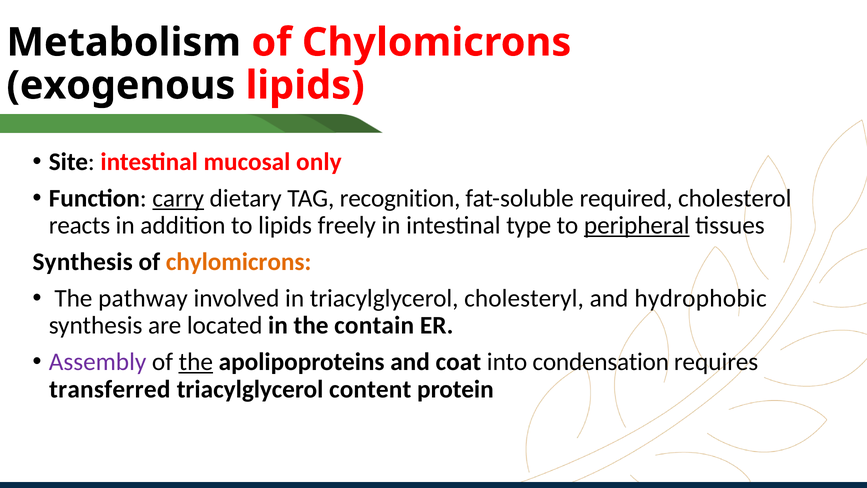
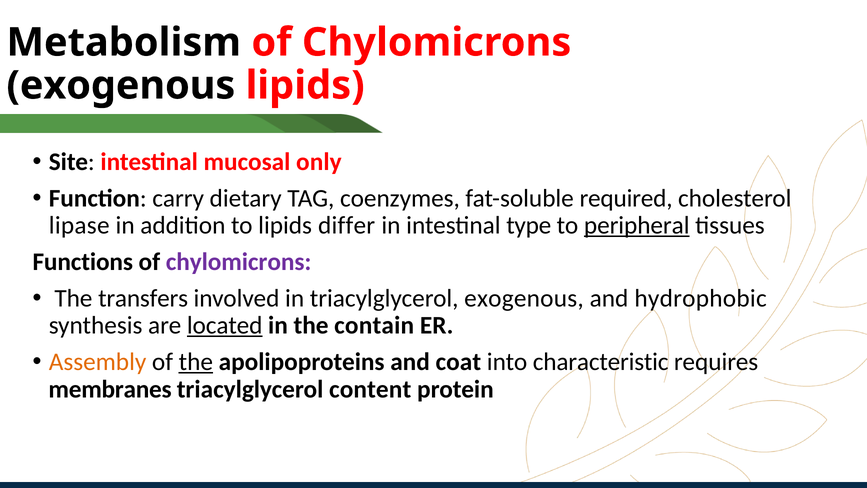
carry underline: present -> none (178, 198)
recognition: recognition -> coenzymes (400, 198)
reacts: reacts -> lipase (79, 225)
freely: freely -> differ (347, 225)
Synthesis: Synthesis -> Functions (83, 262)
chylomicrons colour: orange -> purple (239, 262)
pathway: pathway -> transfers (143, 298)
triacylglycerol cholesteryl: cholesteryl -> exogenous (524, 298)
located underline: none -> present (225, 325)
Assembly colour: purple -> orange (98, 362)
condensation: condensation -> characteristic (601, 362)
transferred: transferred -> membranes (110, 389)
